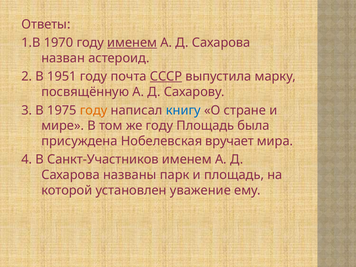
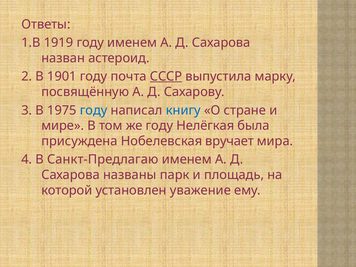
1970: 1970 -> 1919 (58, 43)
именем underline: present -> none (132, 43)
1951: 1951 -> 1901 (62, 76)
году colour: orange -> blue (94, 110)
году Площадь: Площадь -> Нелёгкая (205, 126)
Санкт-Участников: Санкт-Участников -> Санкт-Предлагаю (103, 159)
